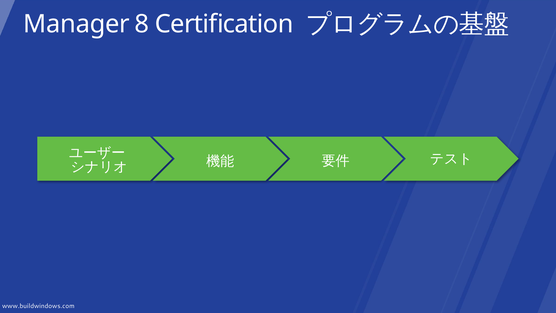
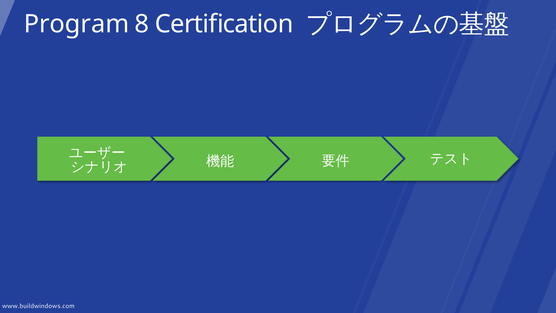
Manager: Manager -> Program (76, 24)
